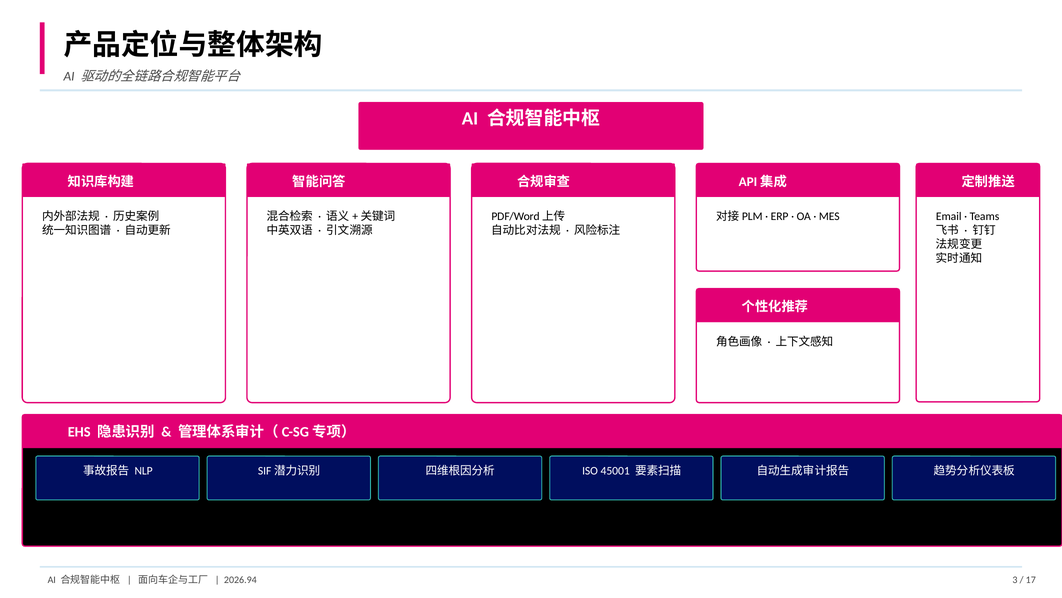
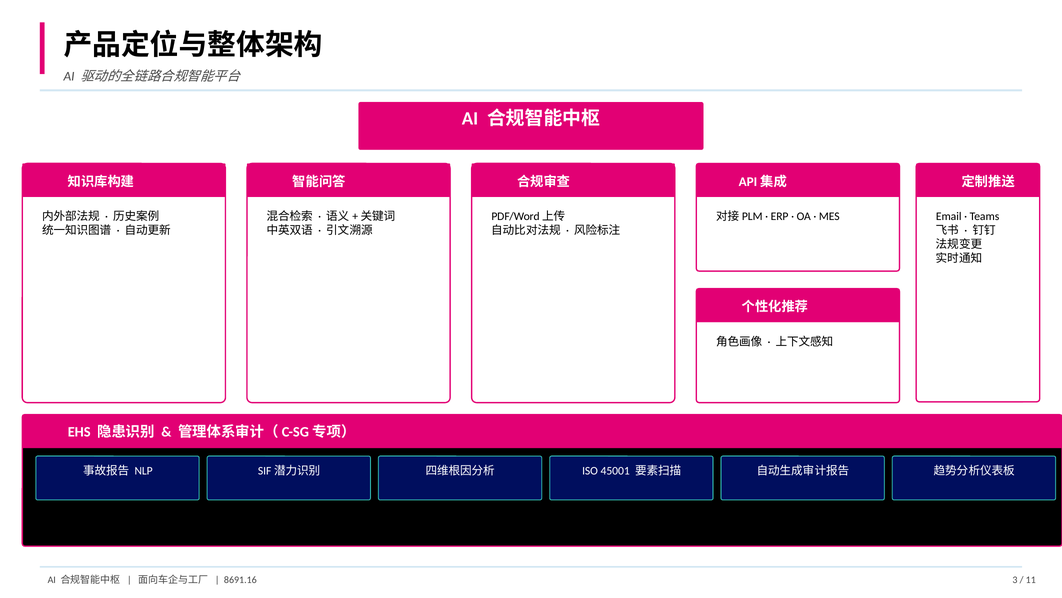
2026.94: 2026.94 -> 8691.16 (240, 579)
17: 17 -> 11 (1031, 579)
